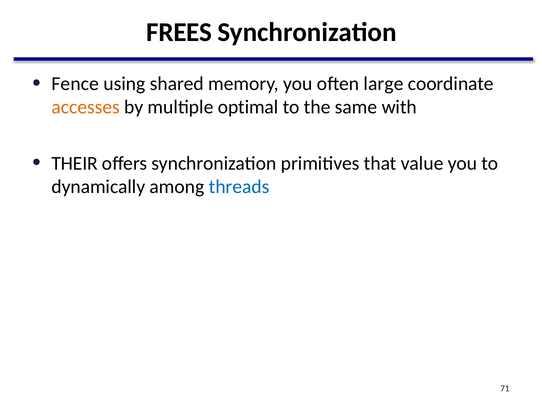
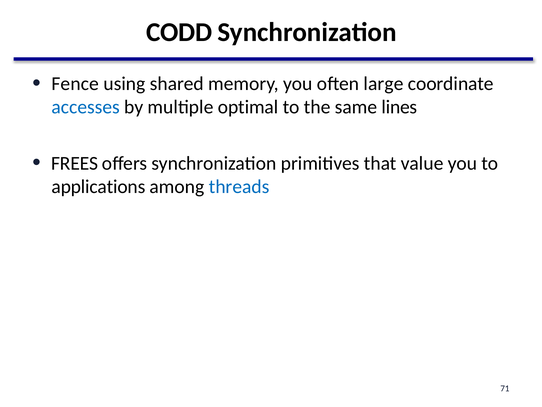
FREES: FREES -> CODD (179, 32)
accesses colour: orange -> blue (86, 107)
with: with -> lines (399, 107)
THEIR: THEIR -> FREES (75, 163)
dynamically: dynamically -> applications (98, 187)
